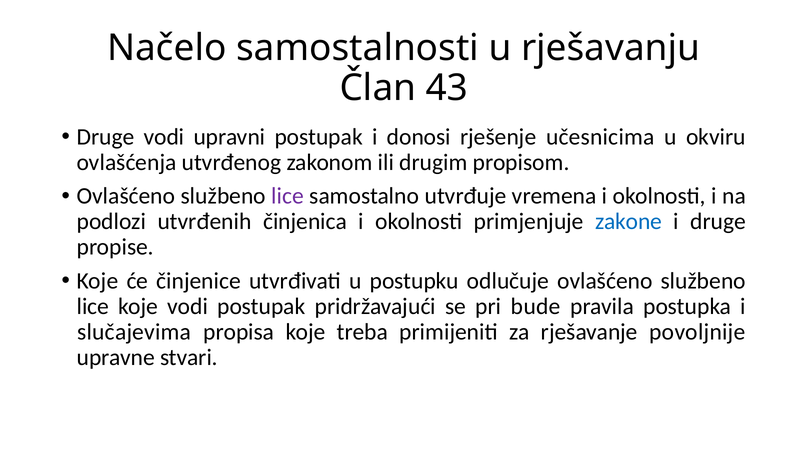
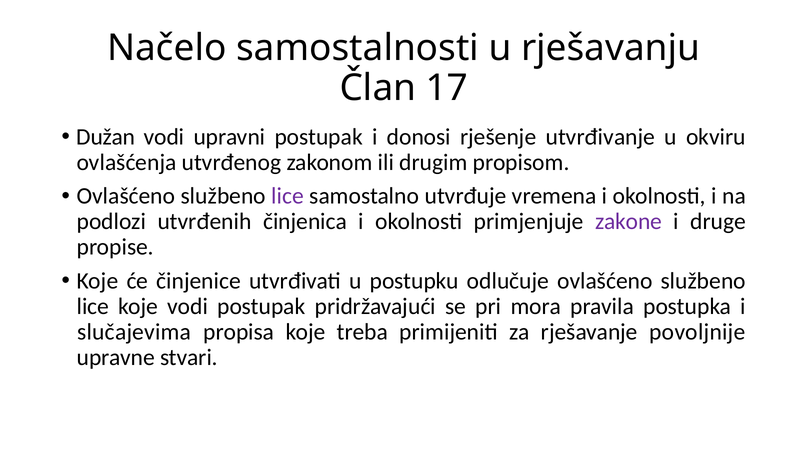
43: 43 -> 17 (447, 88)
Druge: Druge -> Dužan (106, 137)
učesnicima: učesnicima -> utvrđivanje (600, 137)
zakone colour: blue -> purple (629, 221)
bude: bude -> mora (536, 306)
